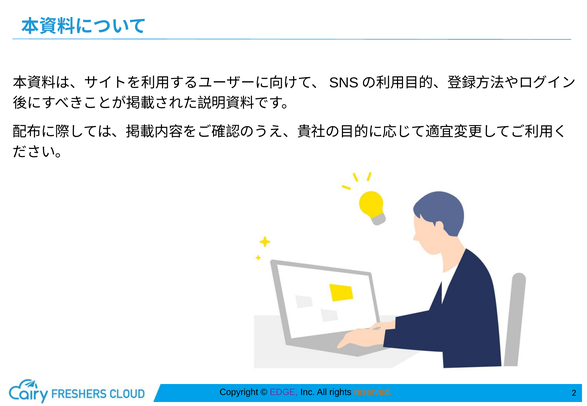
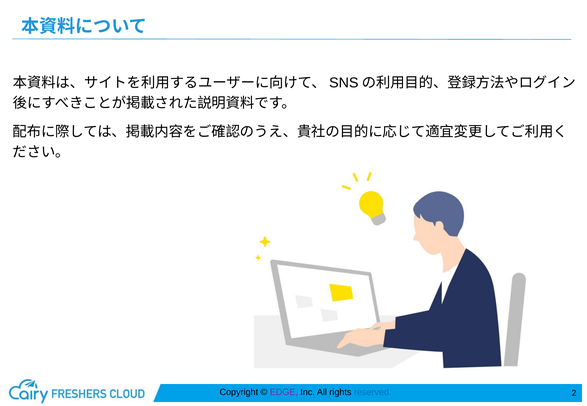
reserved colour: orange -> blue (373, 393)
